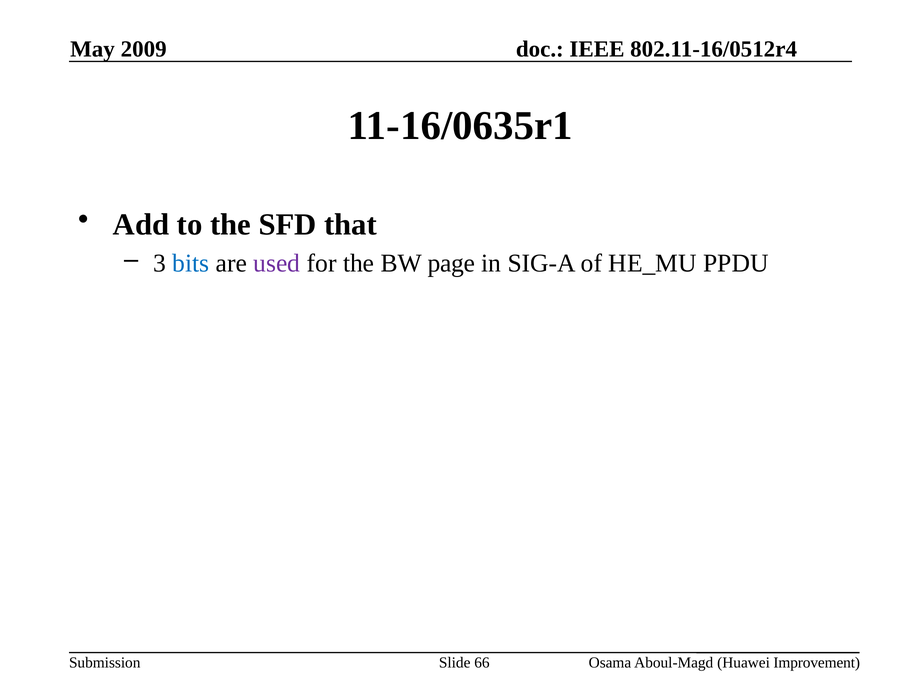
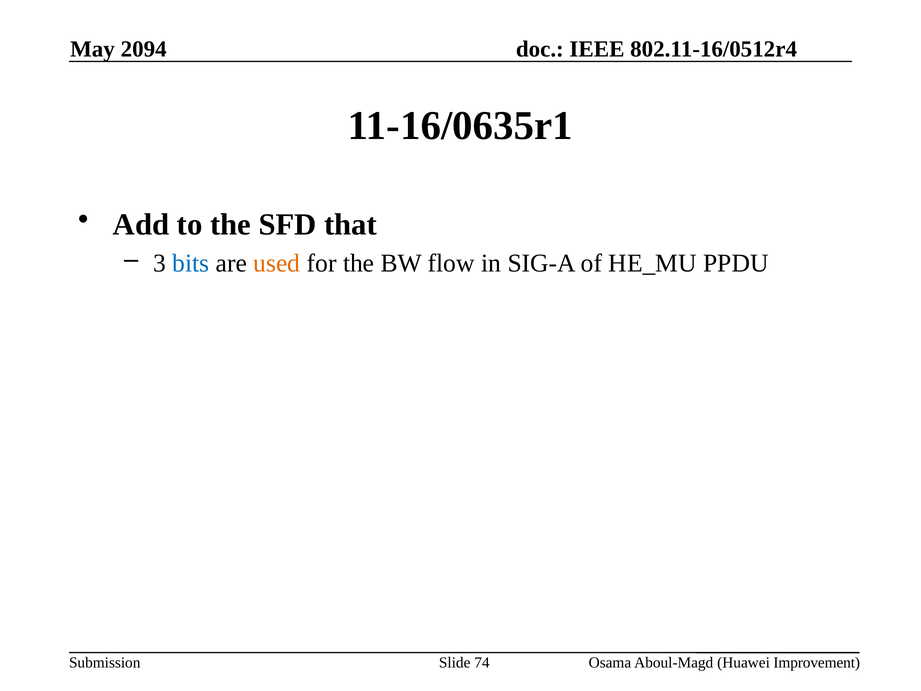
2009: 2009 -> 2094 (144, 49)
used colour: purple -> orange (277, 263)
page: page -> flow (451, 263)
66: 66 -> 74 (482, 662)
